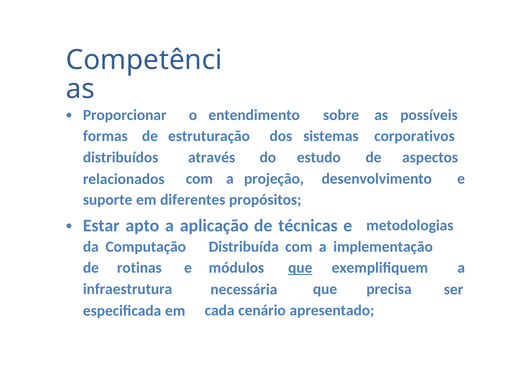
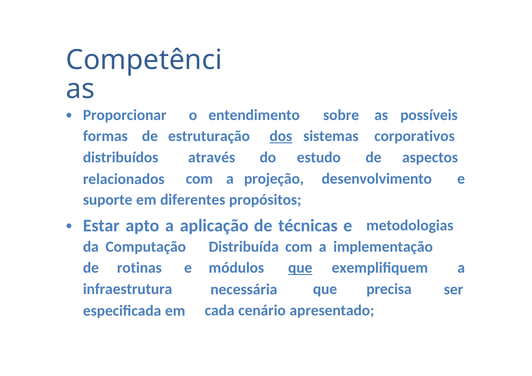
dos underline: none -> present (281, 136)
